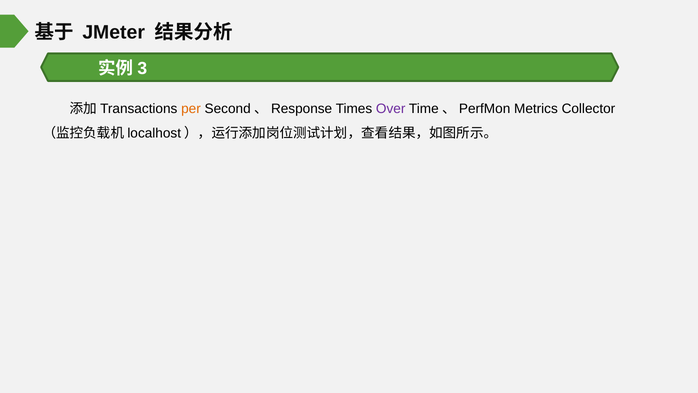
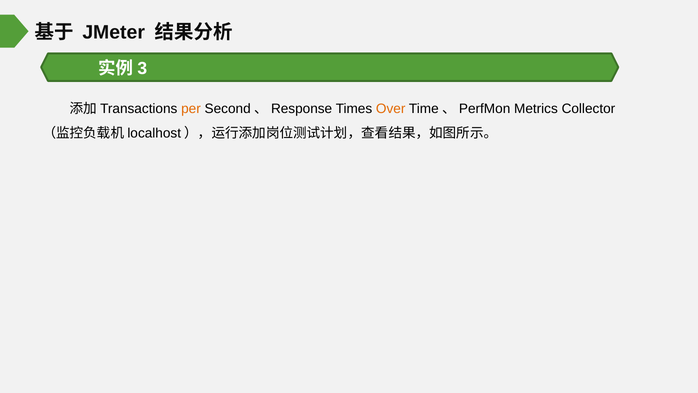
Over colour: purple -> orange (391, 109)
